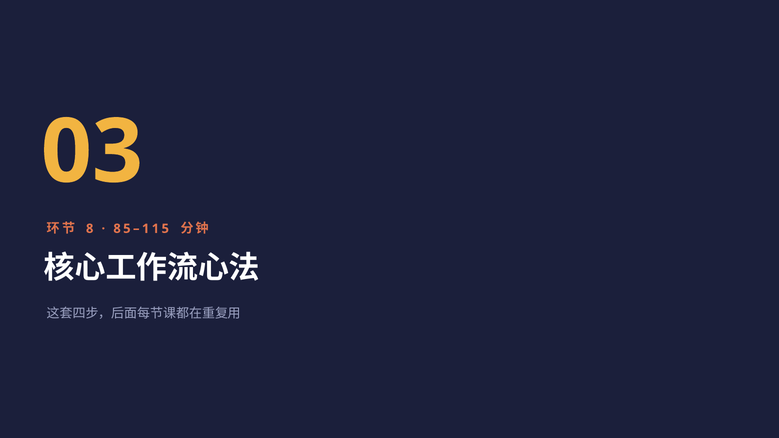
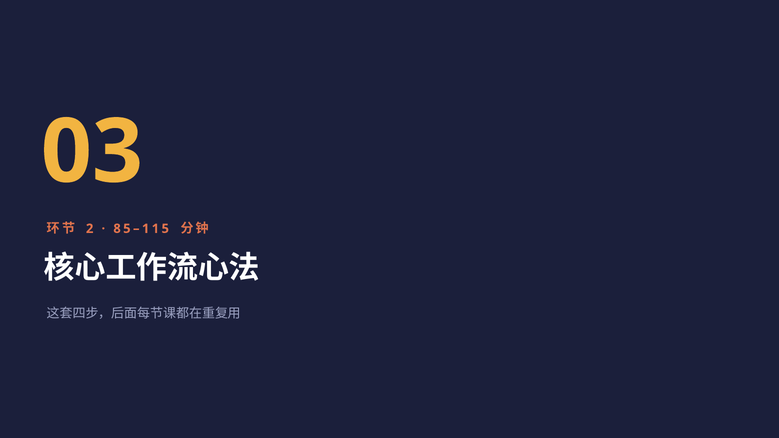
8: 8 -> 2 (90, 229)
